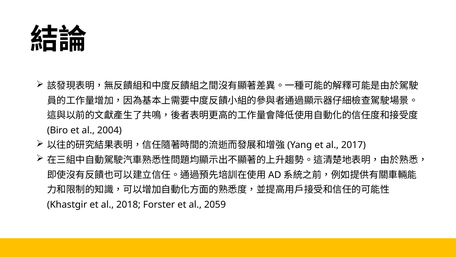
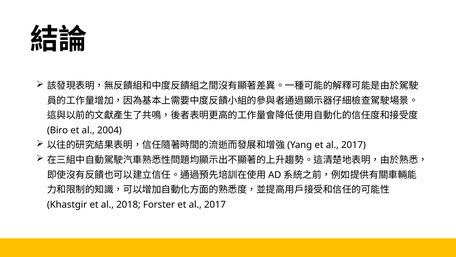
Forster et al 2059: 2059 -> 2017 (215, 204)
